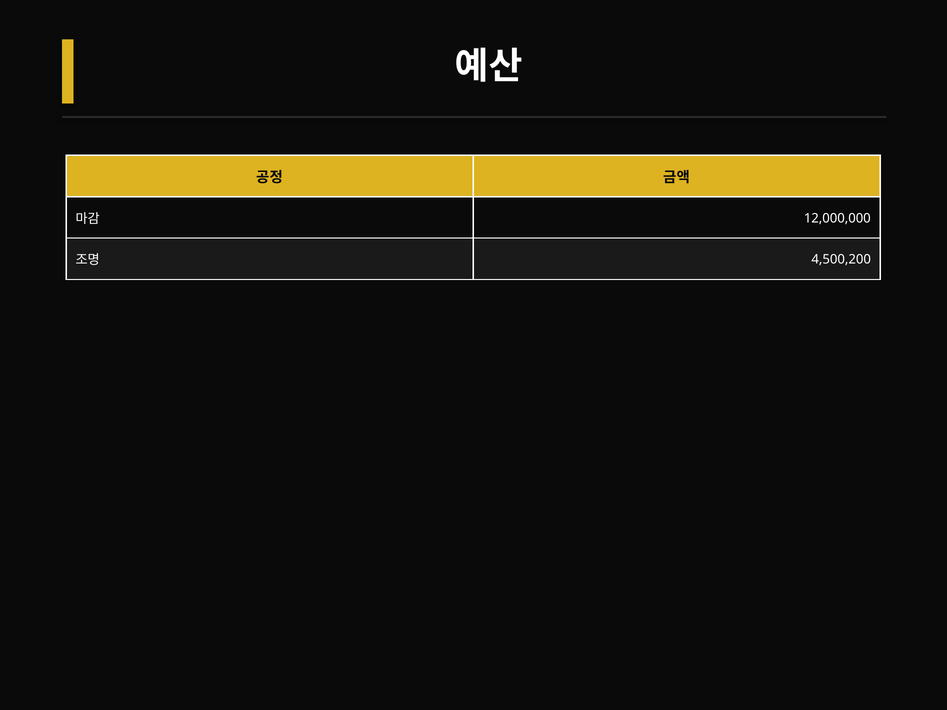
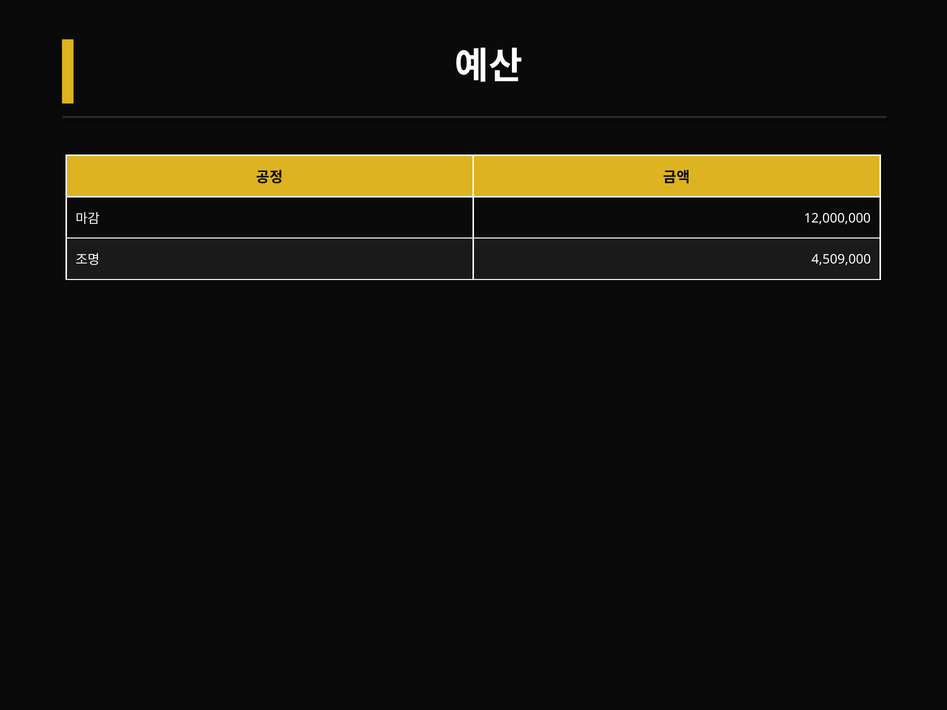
4,500,200: 4,500,200 -> 4,509,000 (841, 260)
